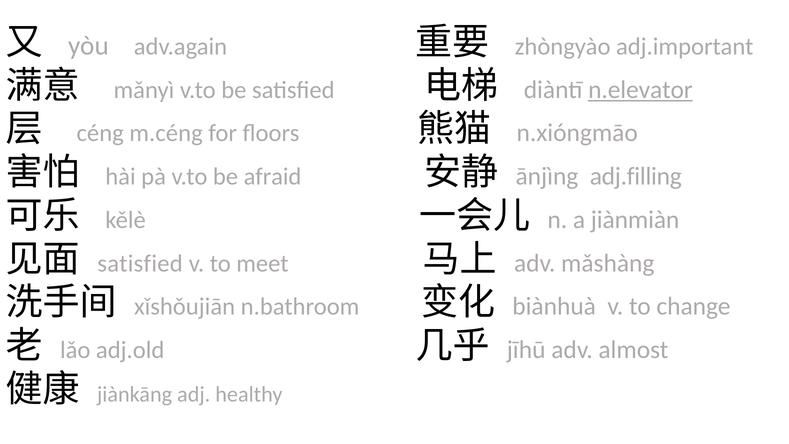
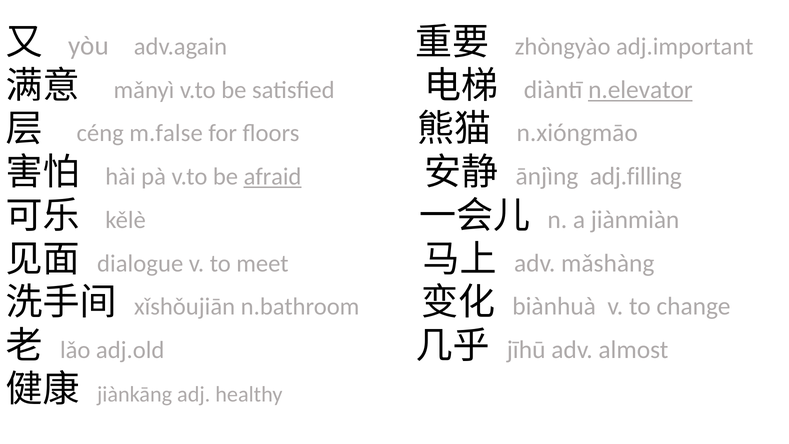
m.céng: m.céng -> m.false (166, 133)
afraid underline: none -> present (273, 177)
satisfied: satisfied -> dialogue (140, 263)
